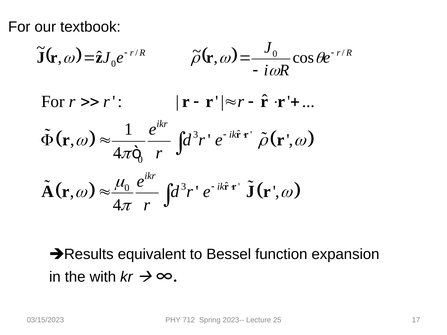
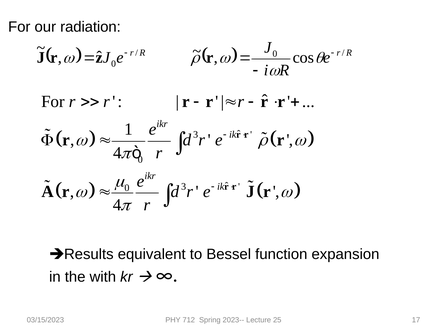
textbook: textbook -> radiation (90, 27)
